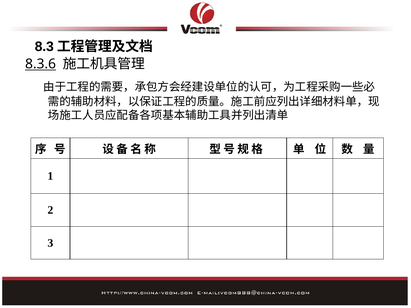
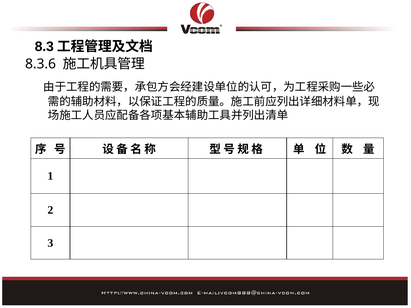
8.3.6 underline: present -> none (41, 64)
